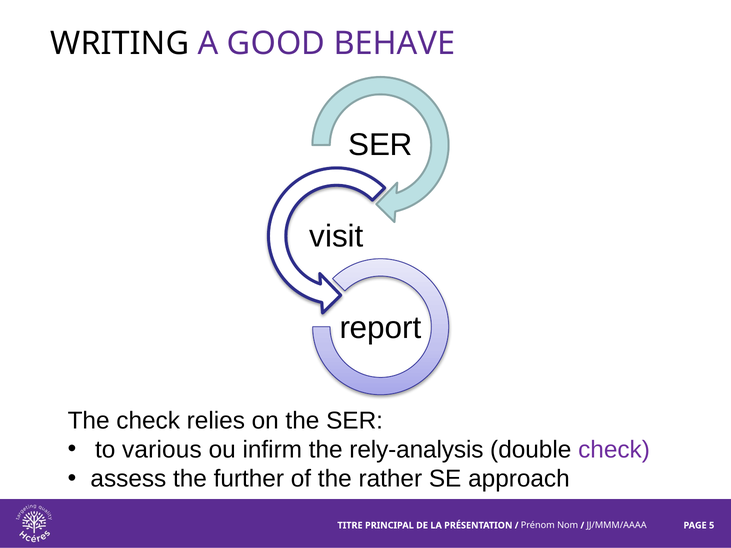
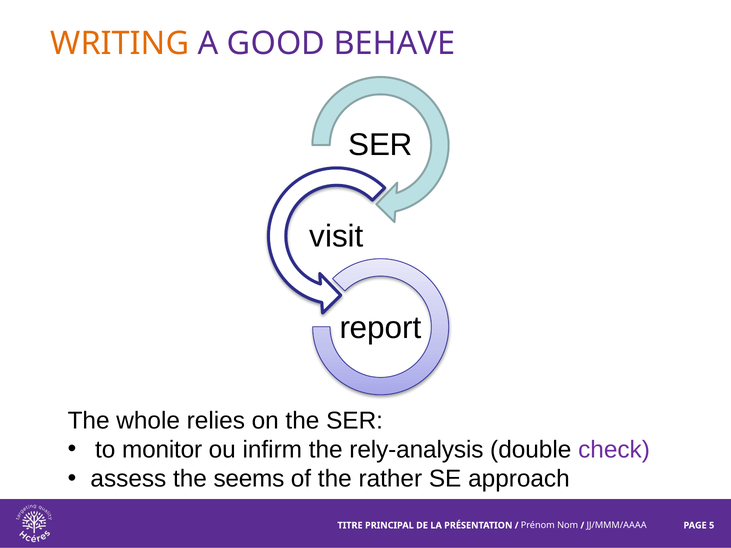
WRITING colour: black -> orange (120, 44)
The check: check -> whole (148, 421)
various: various -> monitor (162, 450)
further: further -> seems (249, 479)
